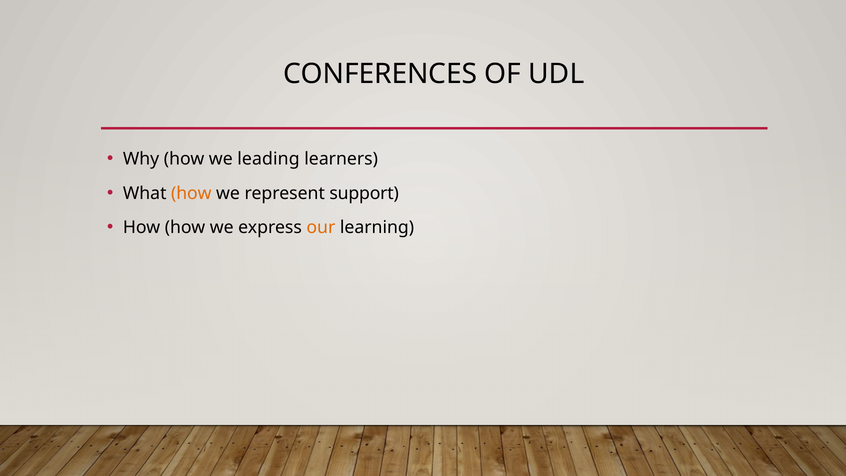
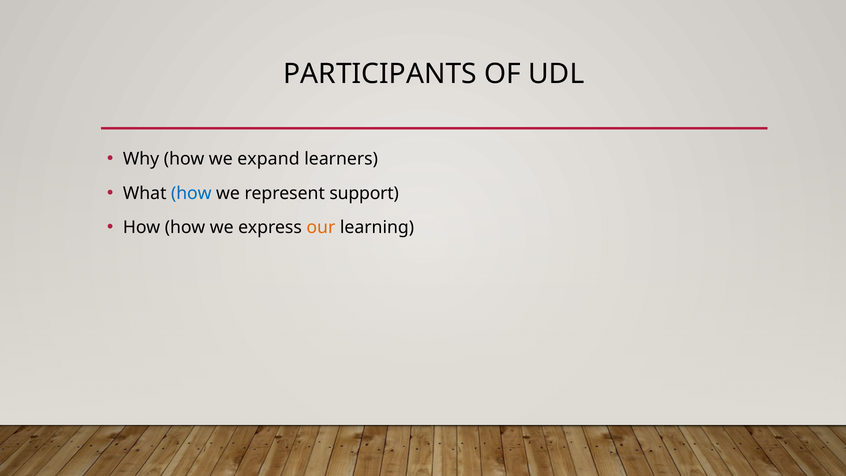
CONFERENCES: CONFERENCES -> PARTICIPANTS (380, 74)
leading: leading -> expand (268, 159)
how colour: orange -> blue (191, 193)
